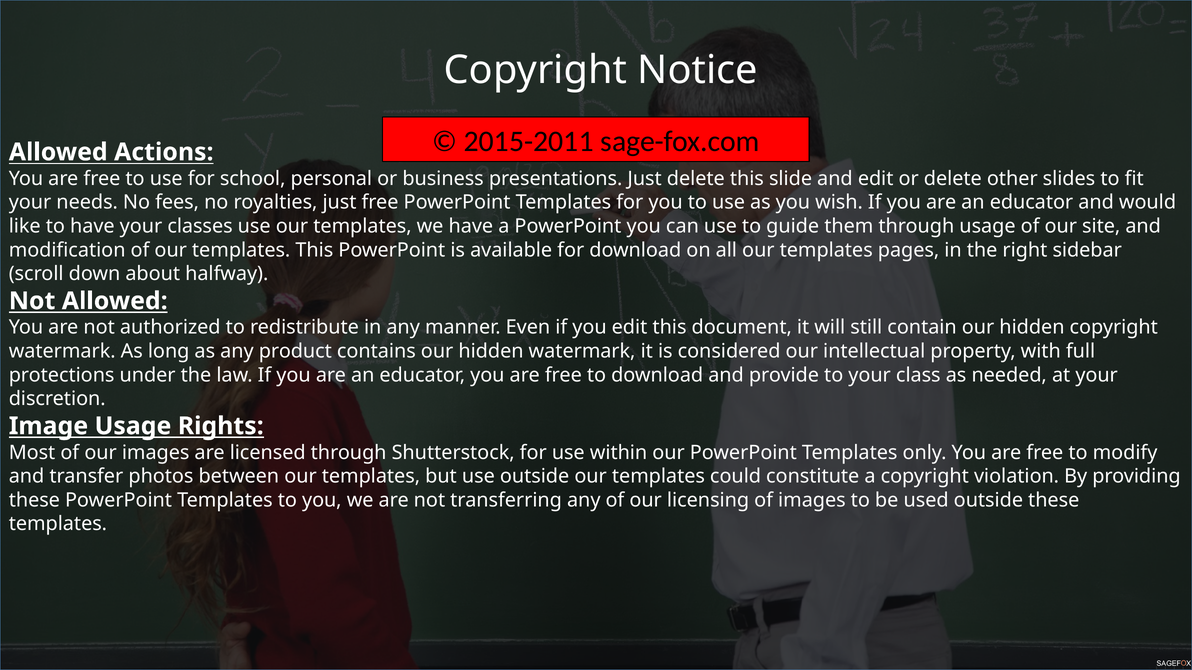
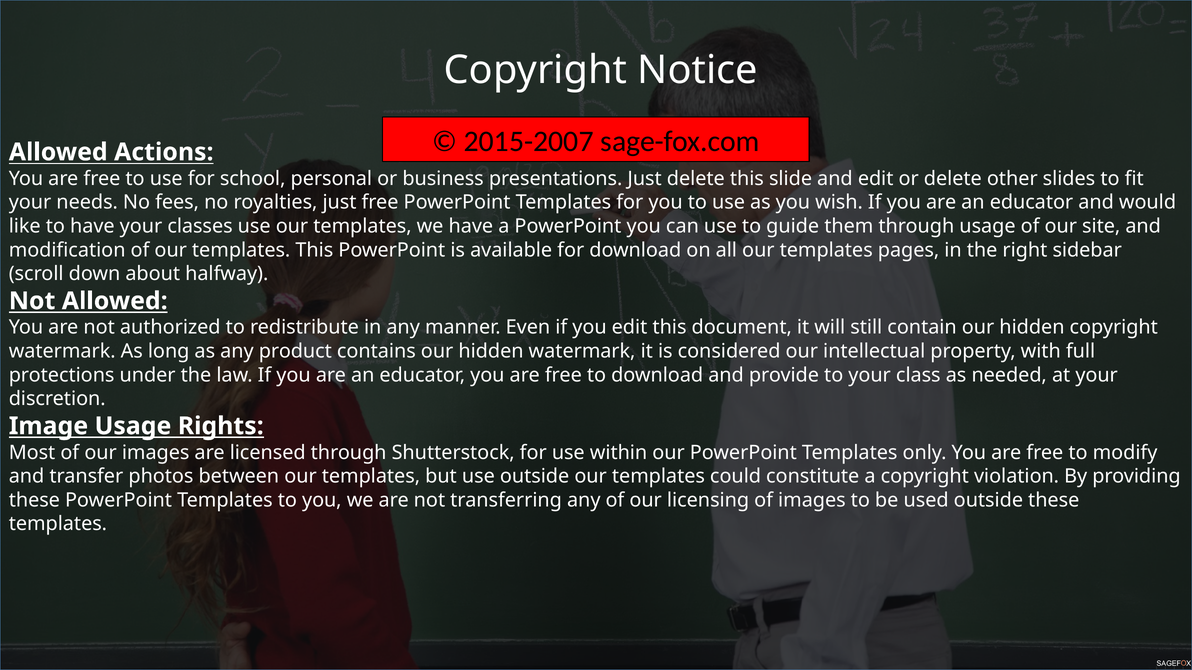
2015-2011: 2015-2011 -> 2015-2007 (529, 141)
